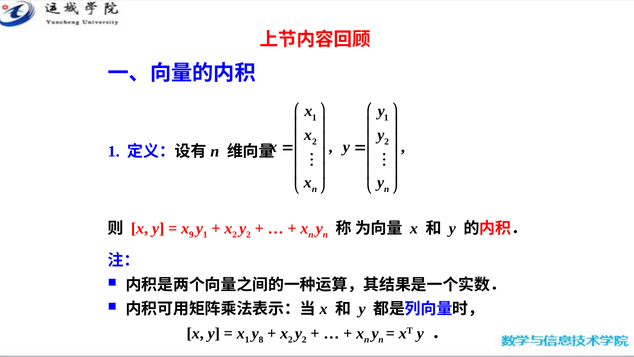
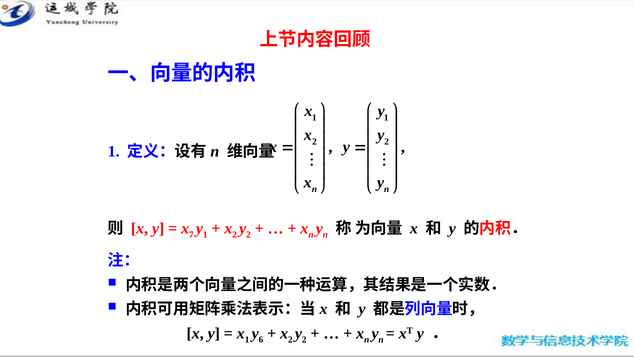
9: 9 -> 7 (191, 234)
8: 8 -> 6 (261, 339)
